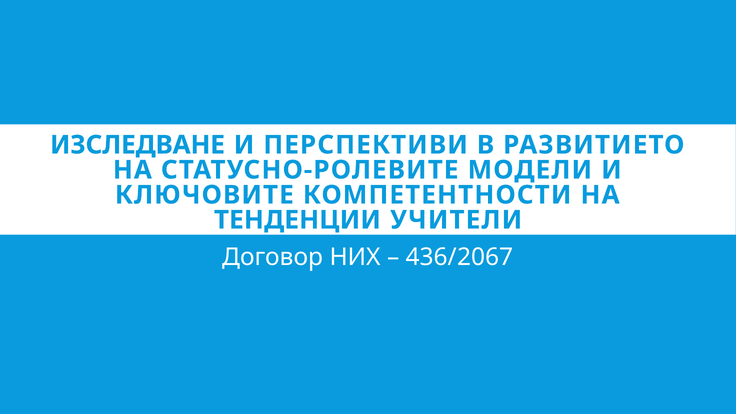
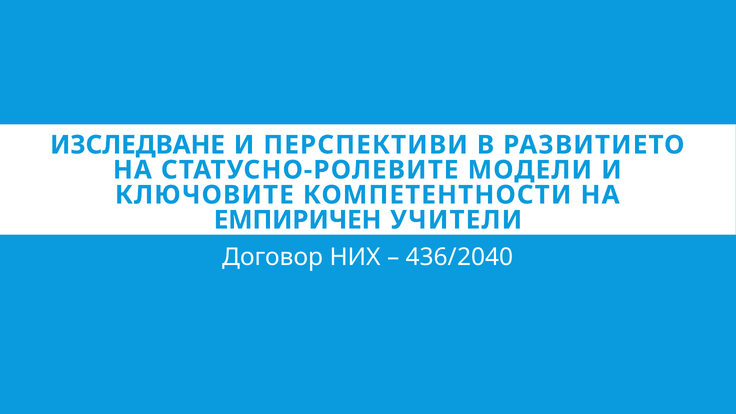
ТЕНДЕНЦИИ: ТЕНДЕНЦИИ -> ЕМПИРИЧЕН (298, 220)
436/2067: 436/2067 -> 436/2040 (460, 257)
